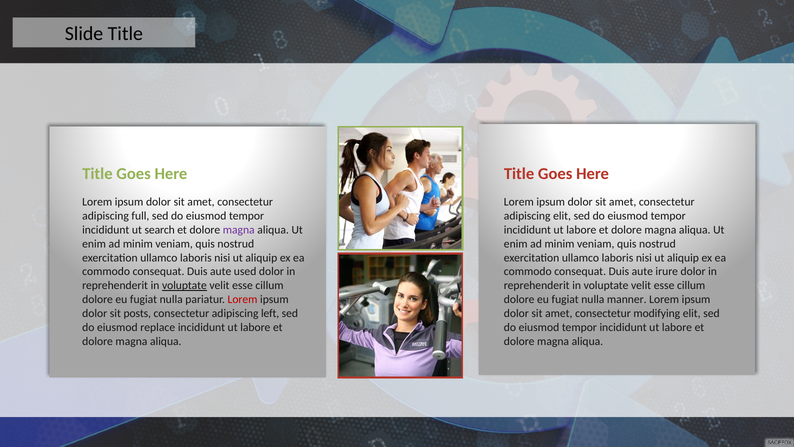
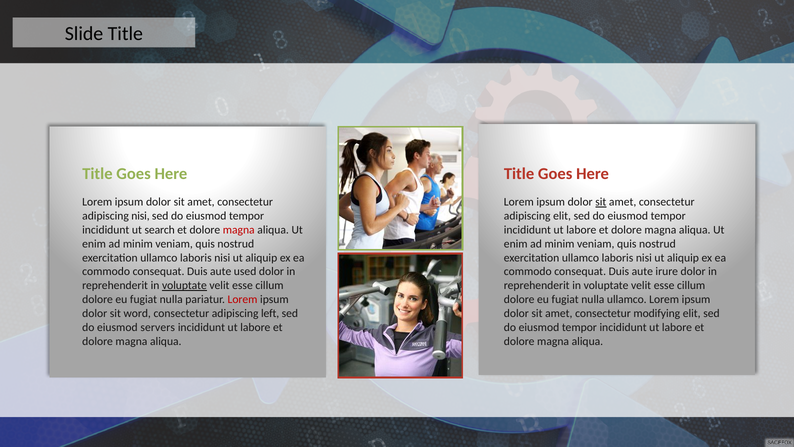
sit underline: none -> present (601, 202)
adipiscing full: full -> nisi (140, 216)
magna colour: purple -> red (239, 230)
nulla manner: manner -> ullamco (627, 299)
posts: posts -> word (137, 313)
replace: replace -> servers (158, 327)
